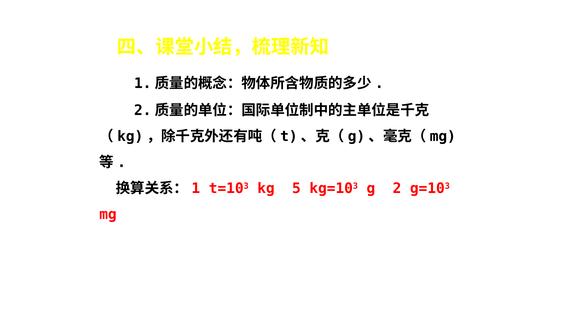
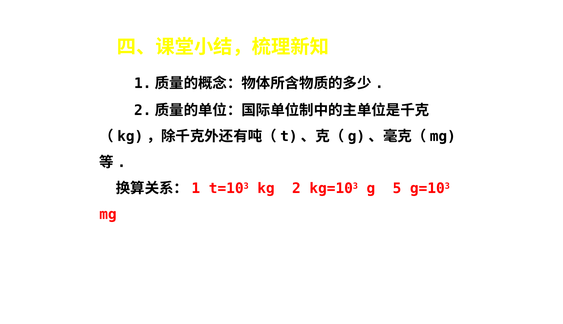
5: 5 -> 2 (296, 188)
2: 2 -> 5 (397, 188)
